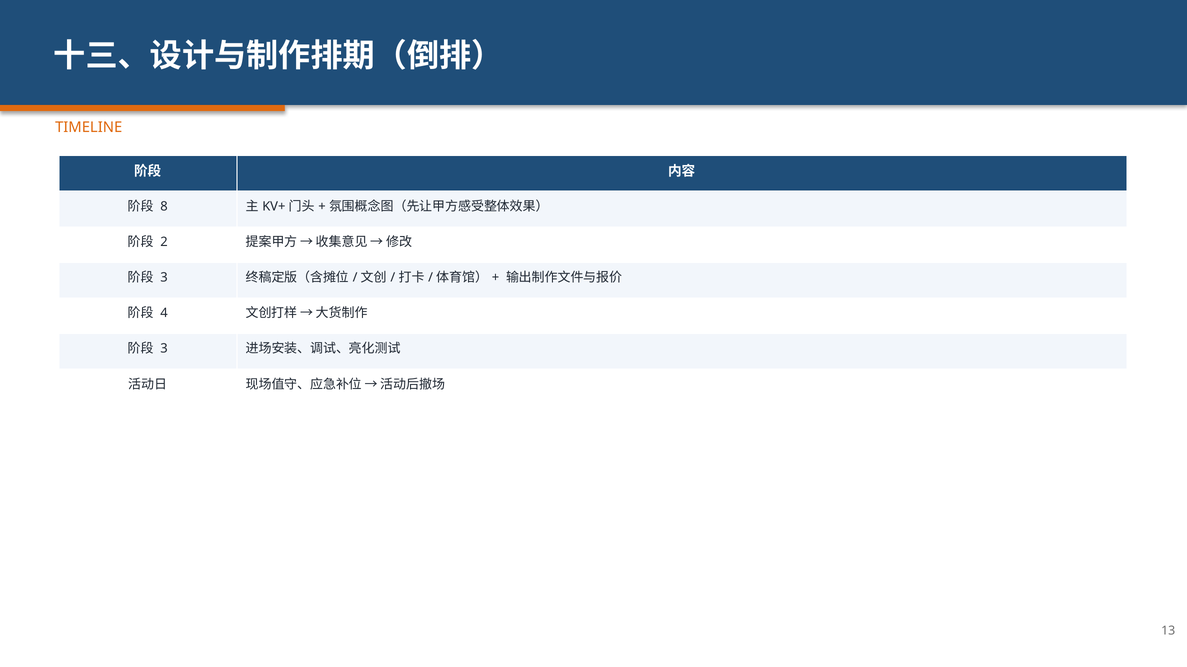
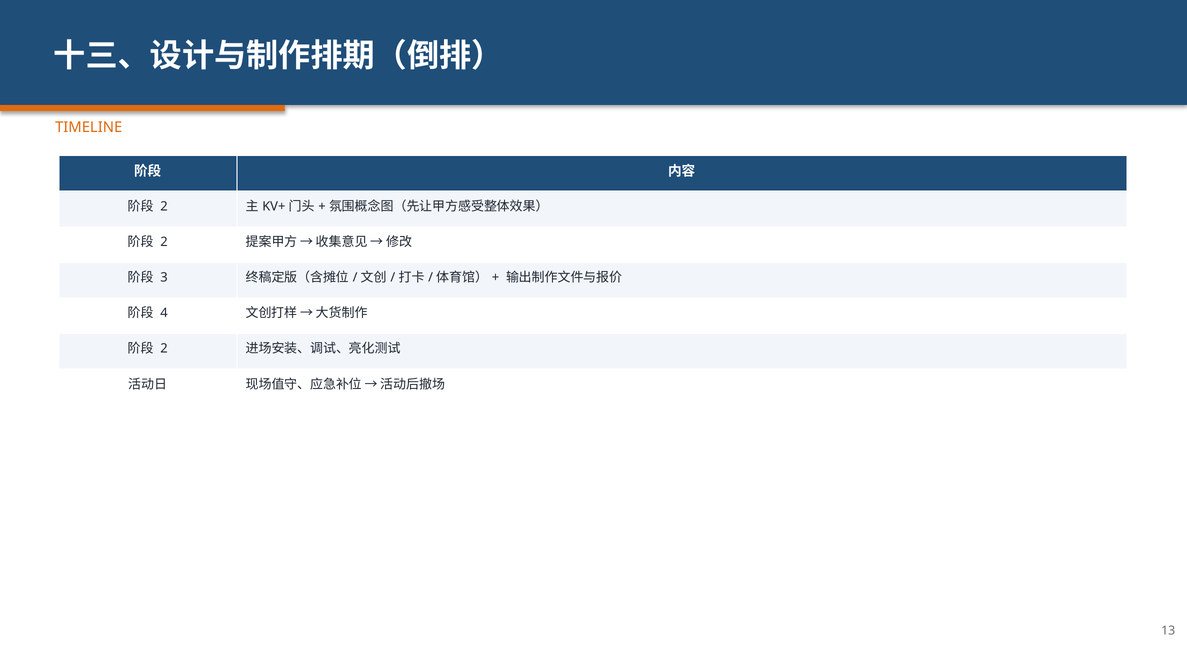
8: 8 -> 2 (164, 207)
3: 3 -> 2 (164, 349)
